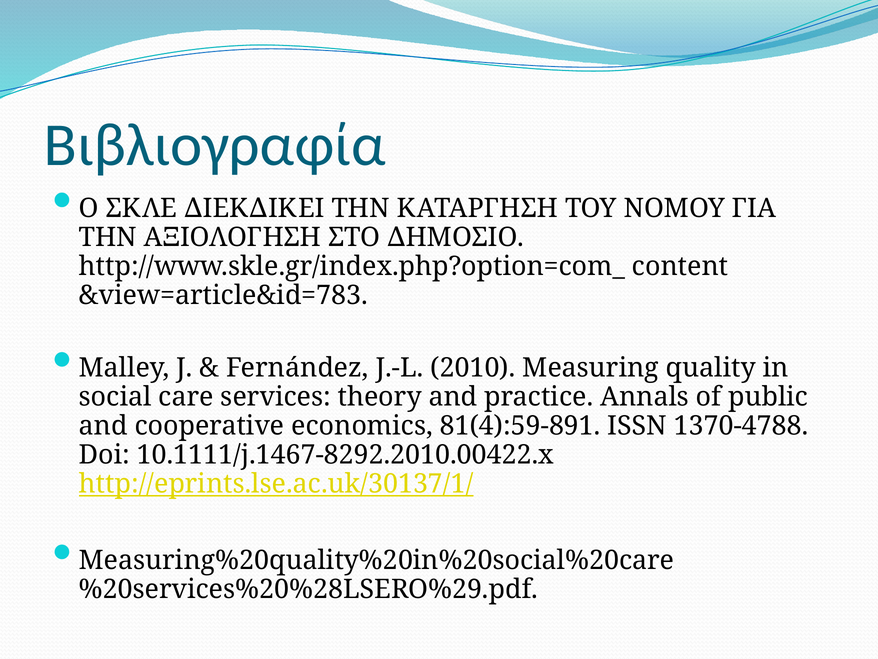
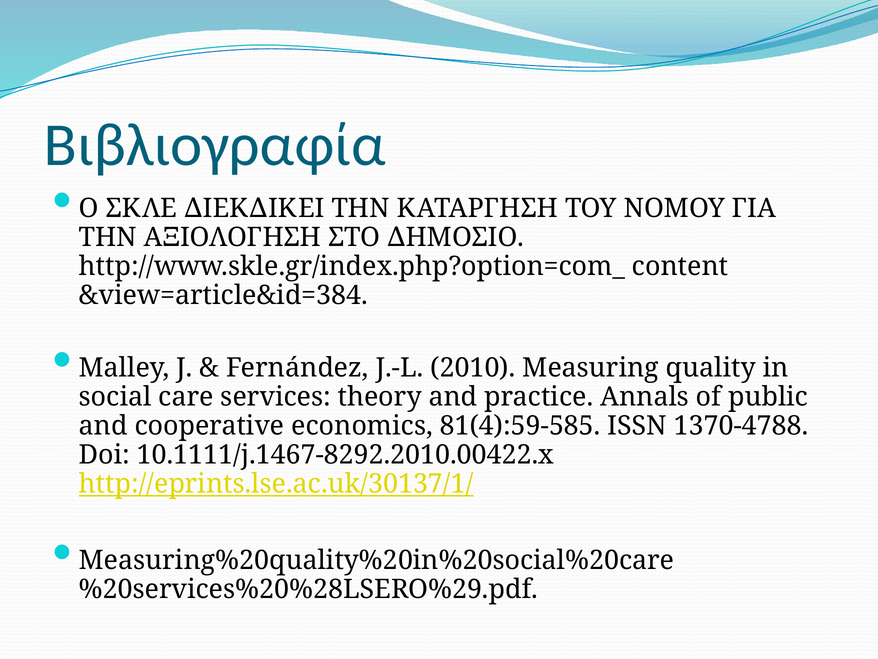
&view=article&id=783: &view=article&id=783 -> &view=article&id=384 (223, 295)
81(4):59-891: 81(4):59-891 -> 81(4):59-585 (520, 425)
